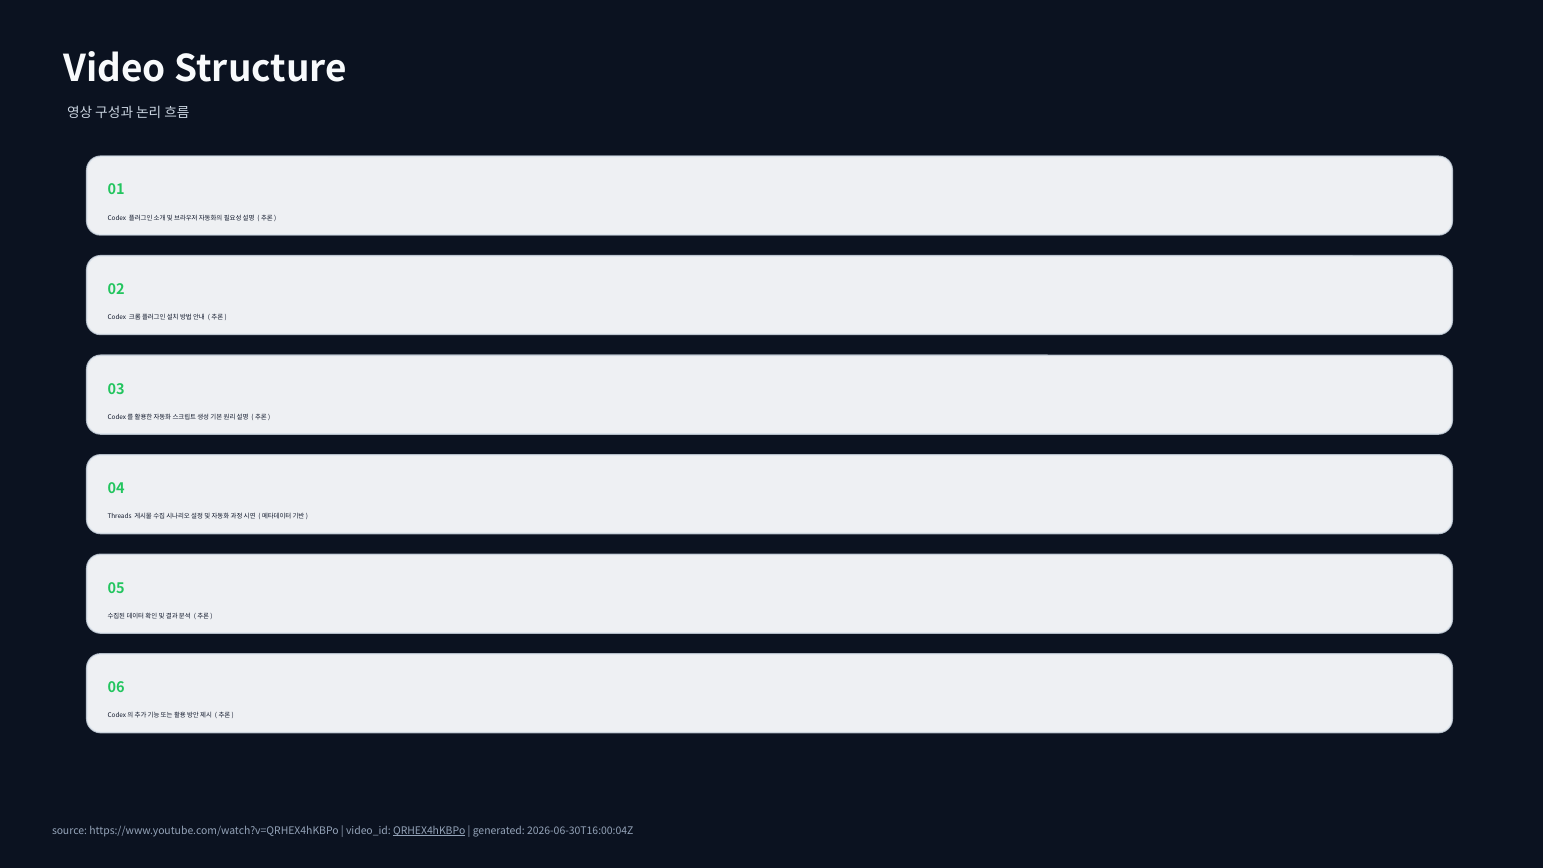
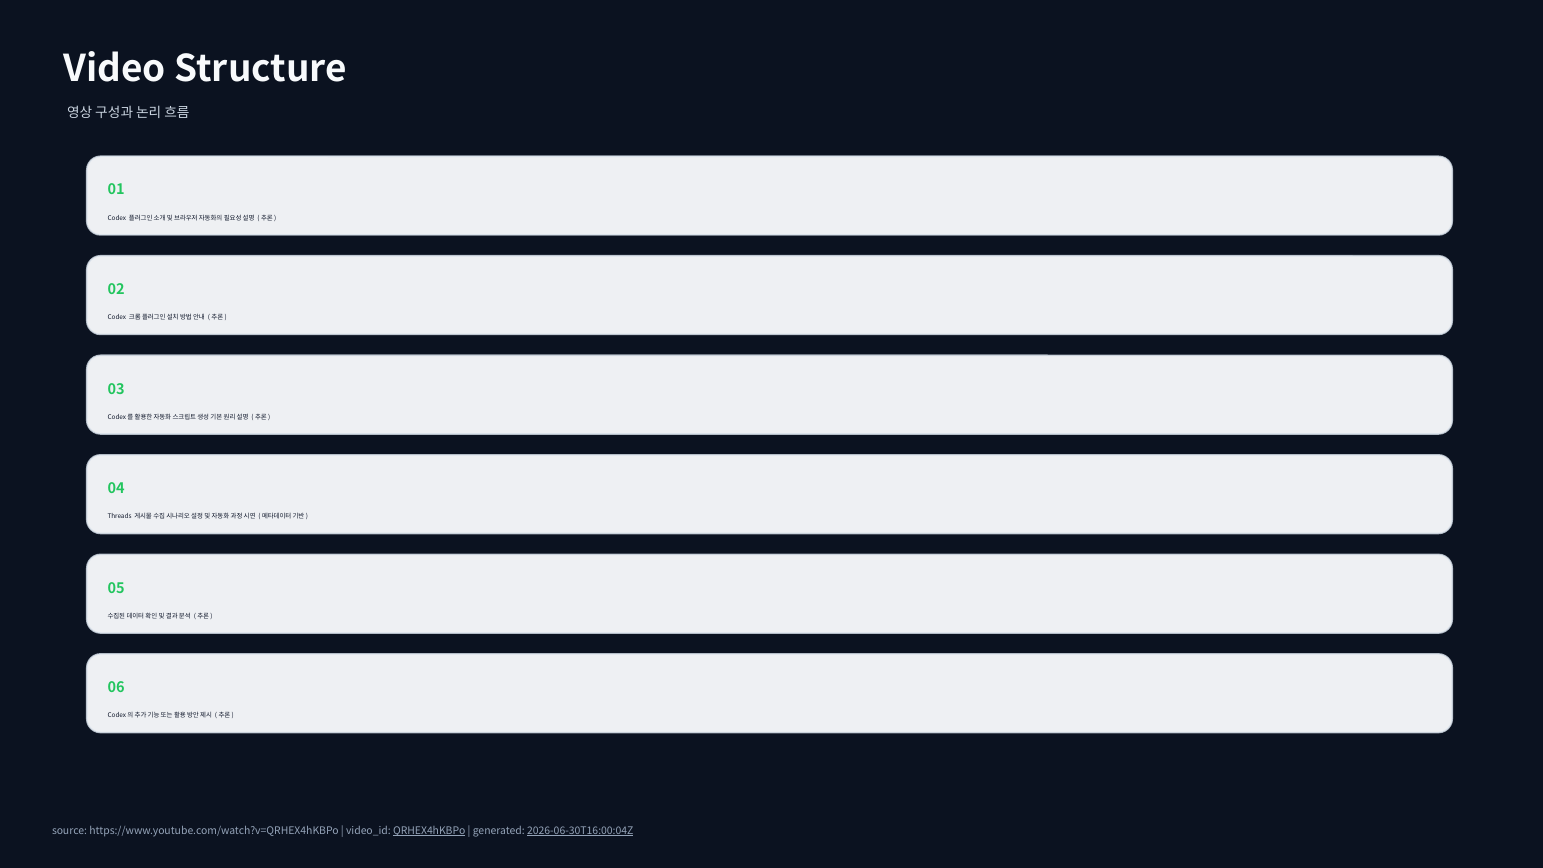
2026-06-30T16:00:04Z underline: none -> present (580, 831)
